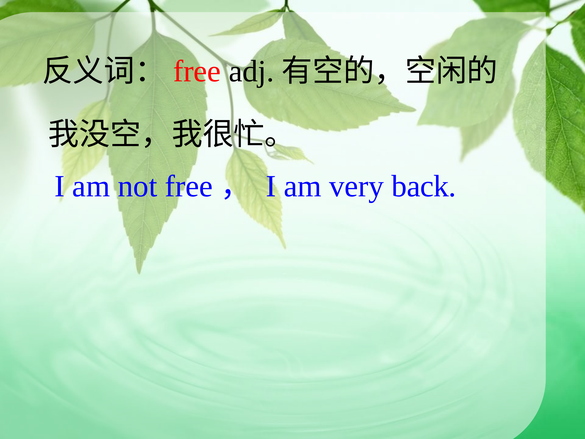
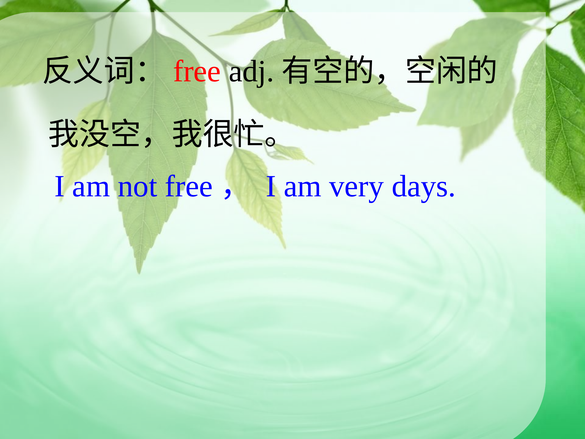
back: back -> days (424, 186)
